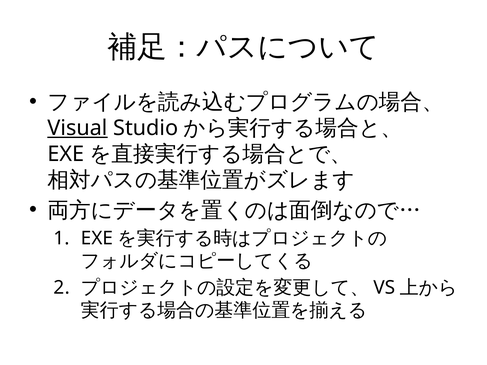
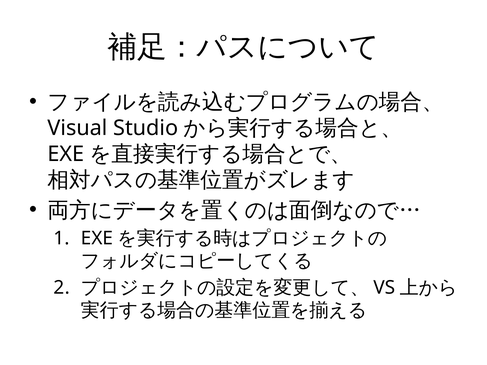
Visual underline: present -> none (78, 128)
